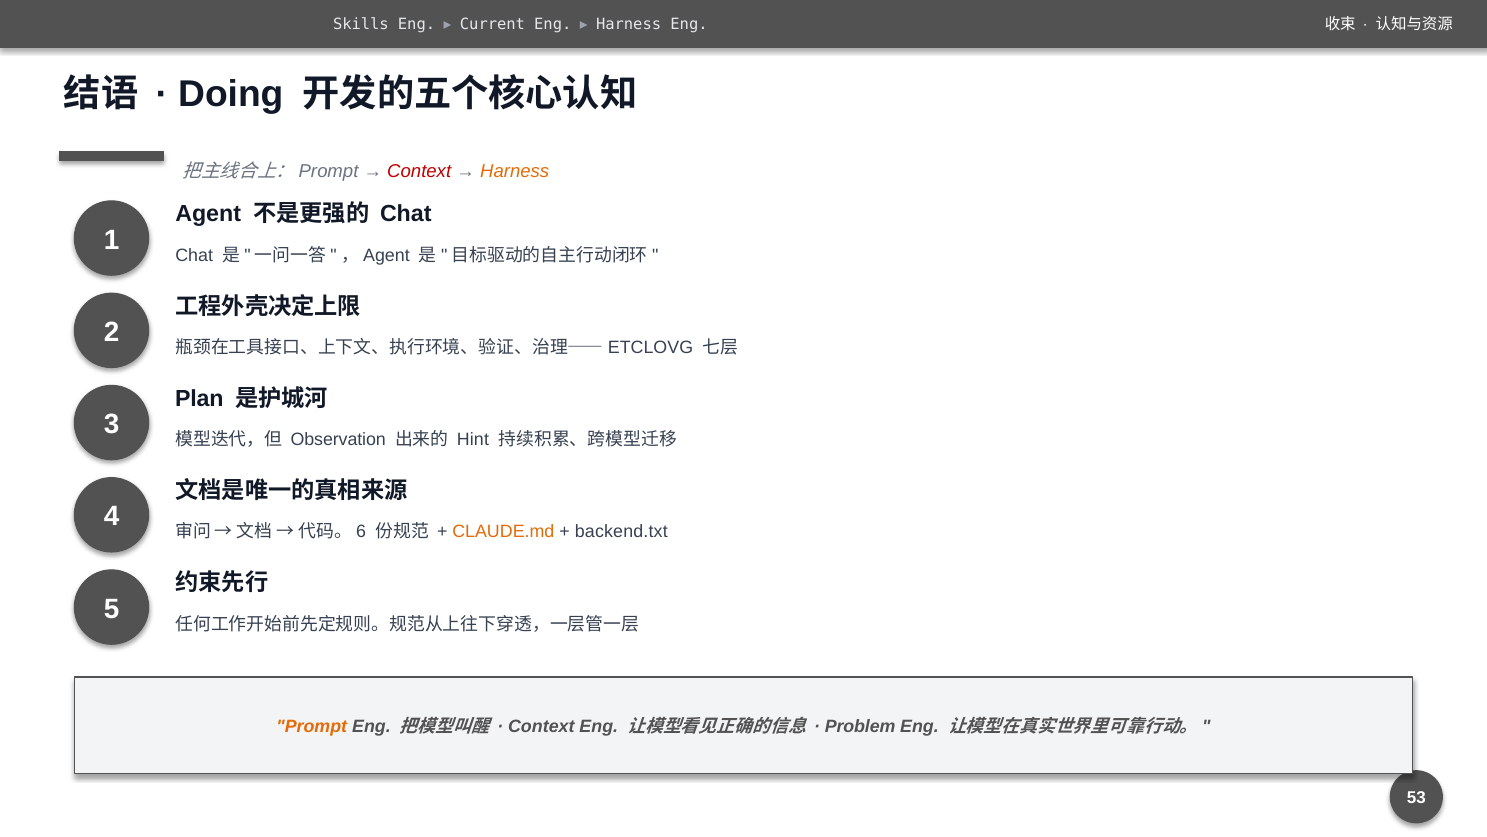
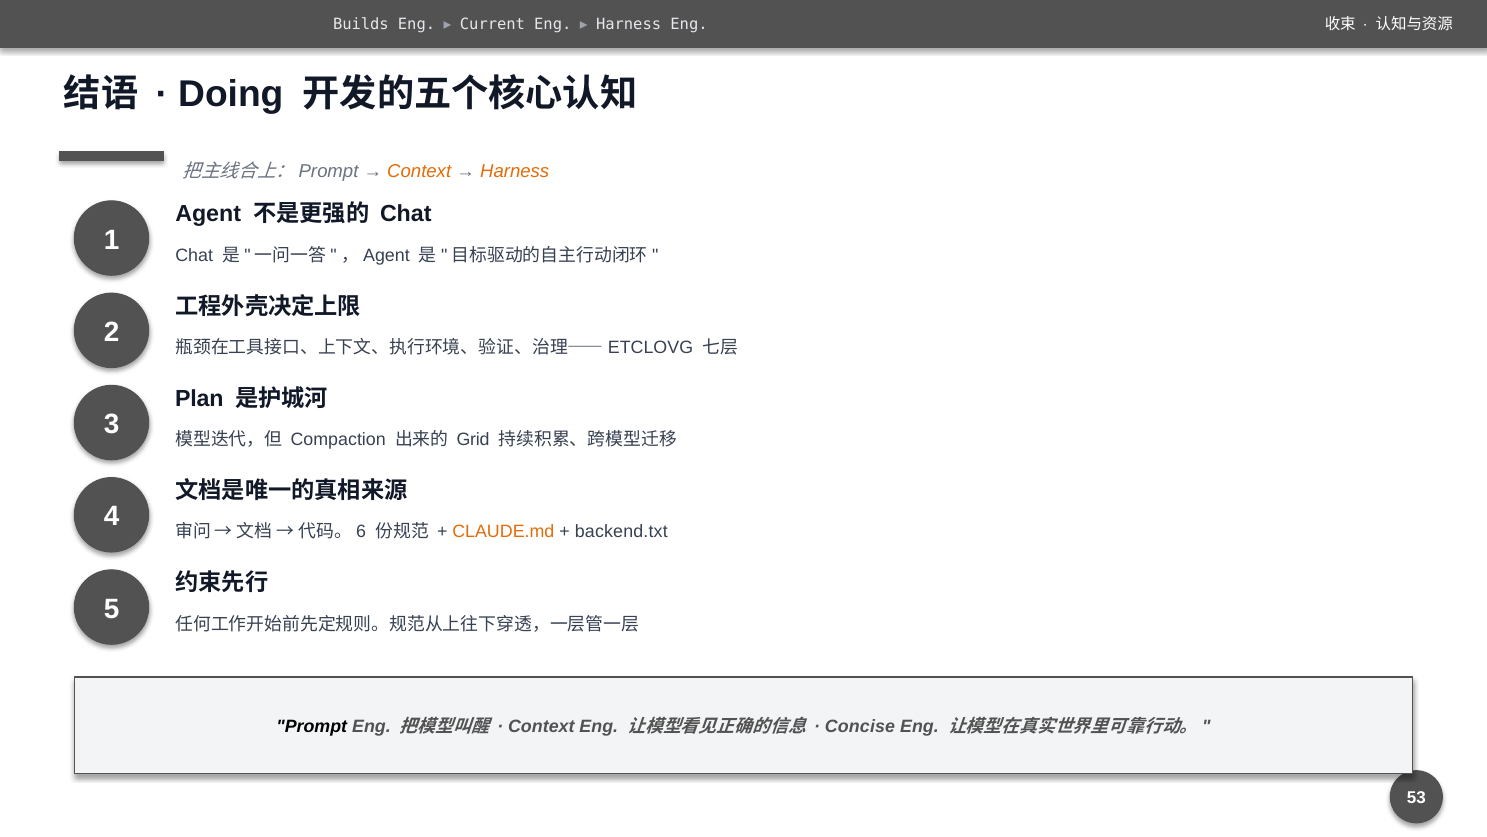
Skills: Skills -> Builds (361, 25)
Context colour: red -> orange (419, 171)
Observation: Observation -> Compaction (338, 439)
Hint: Hint -> Grid (473, 439)
Prompt colour: orange -> black (312, 726)
Problem: Problem -> Concise (860, 726)
